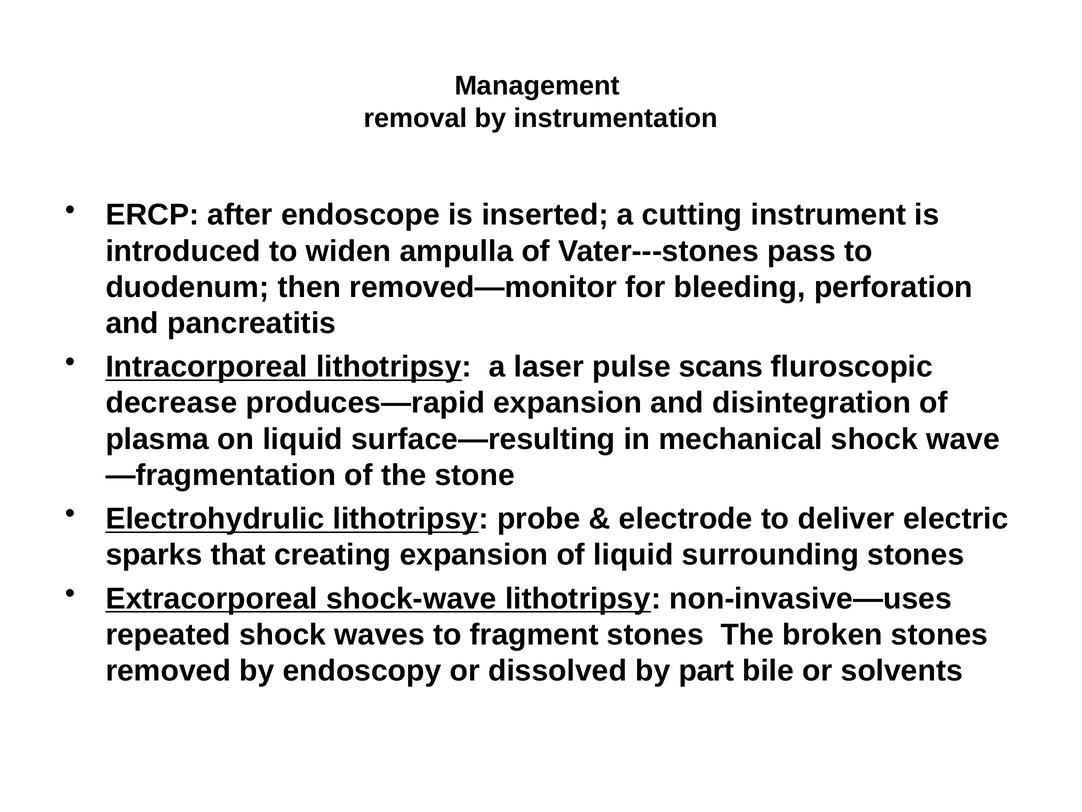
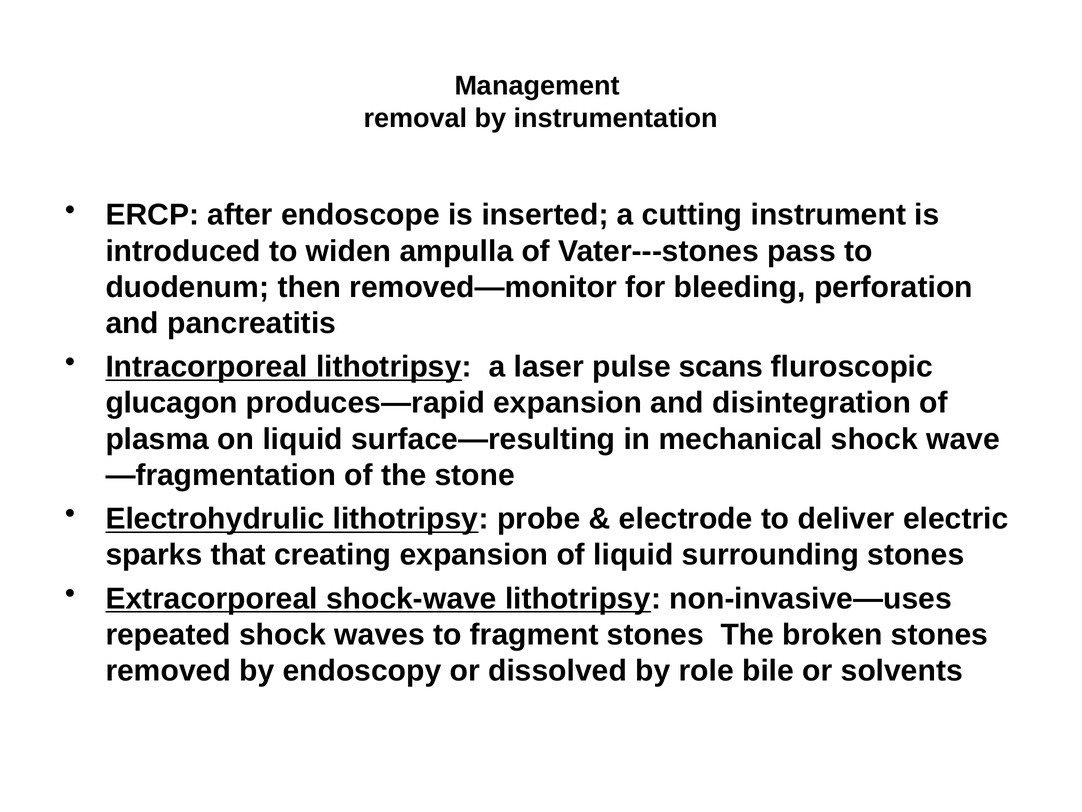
decrease: decrease -> glucagon (172, 403)
part: part -> role (706, 670)
